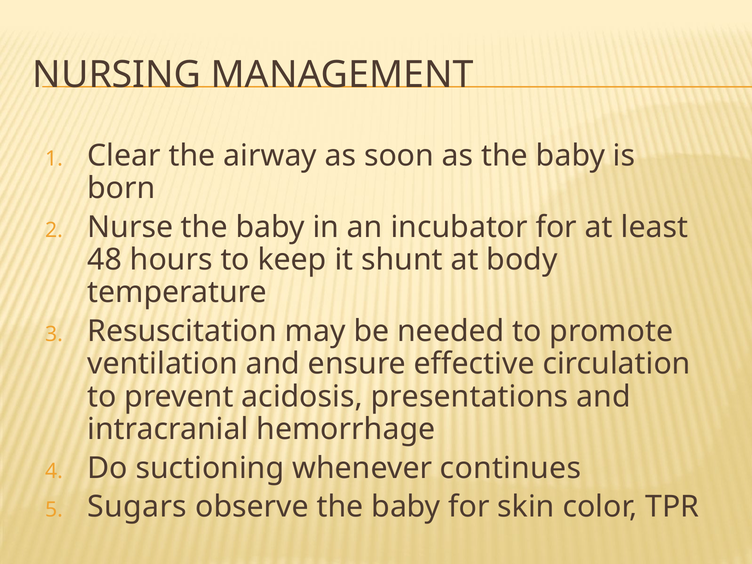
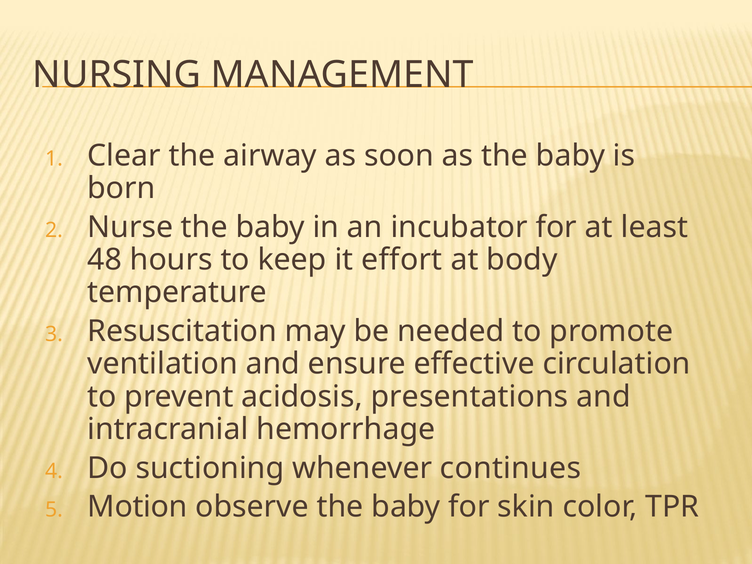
shunt: shunt -> effort (402, 260)
Sugars: Sugars -> Motion (137, 507)
